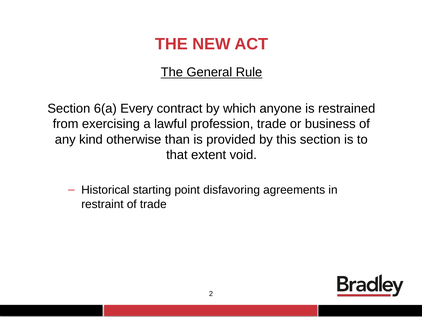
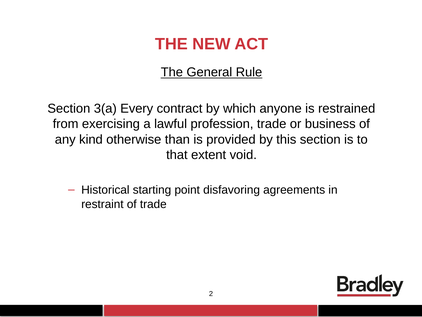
6(a: 6(a -> 3(a (105, 108)
